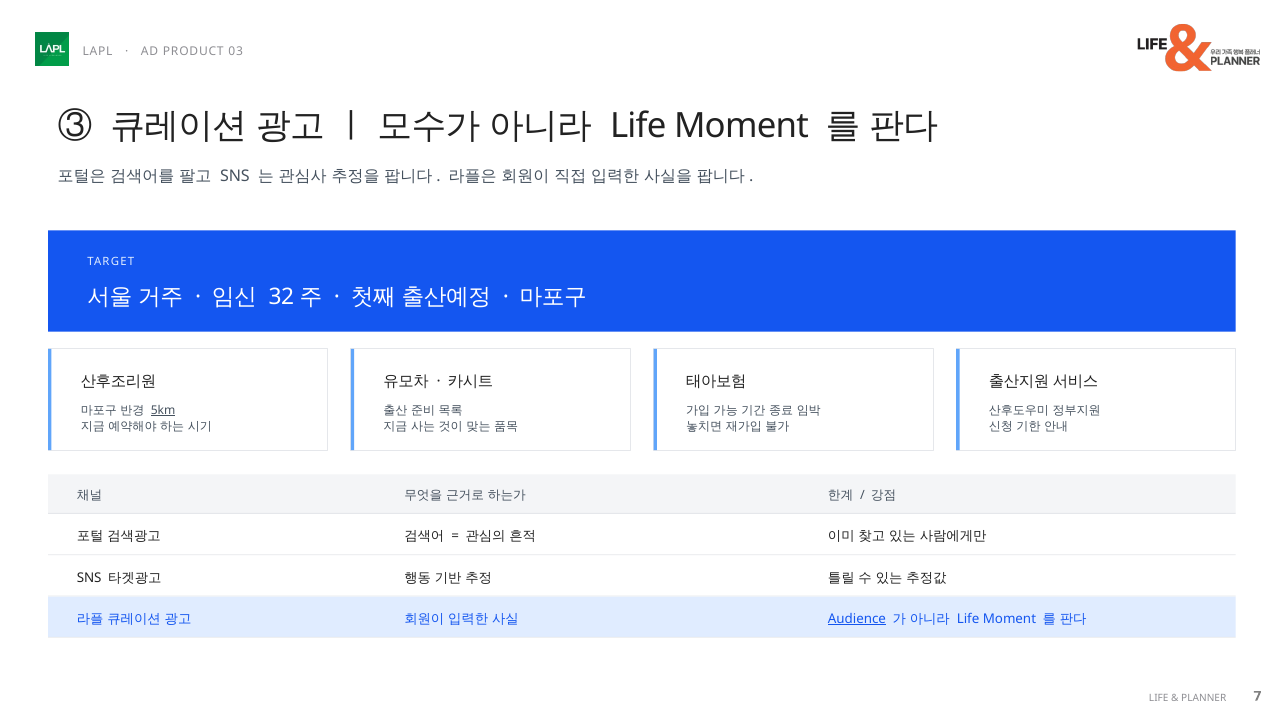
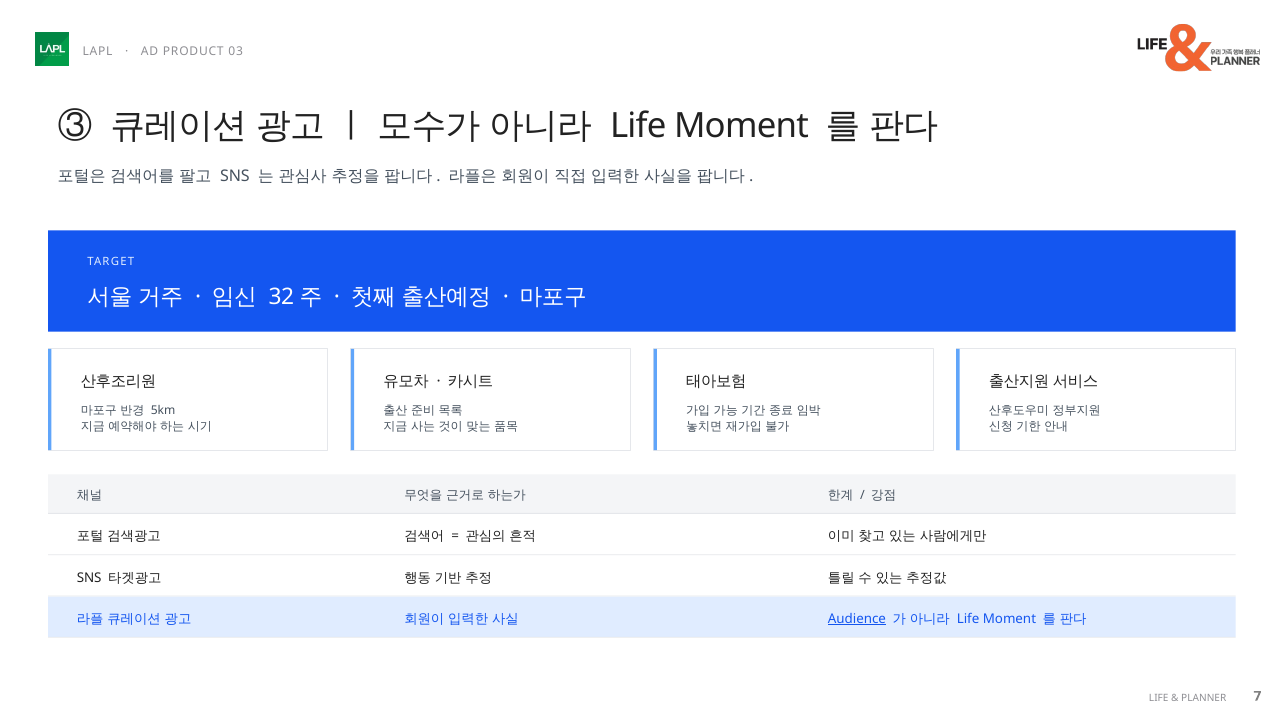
5km underline: present -> none (163, 410)
